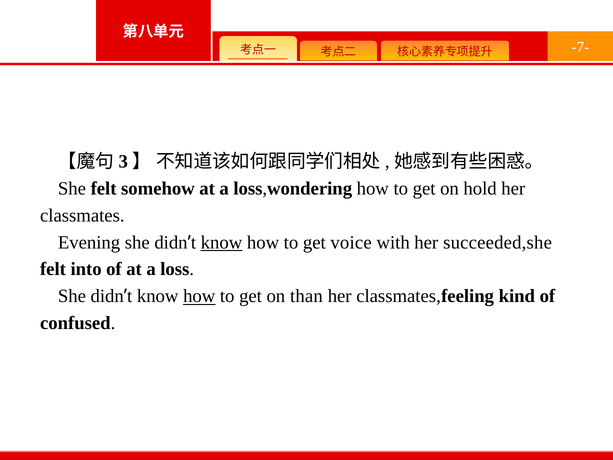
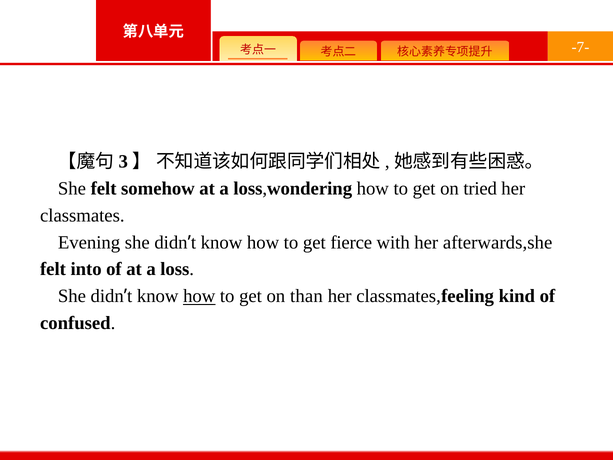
hold: hold -> tried (480, 188)
know underline: present -> none (222, 242)
voice: voice -> fierce (351, 242)
succeeded,she: succeeded,she -> afterwards,she (498, 242)
